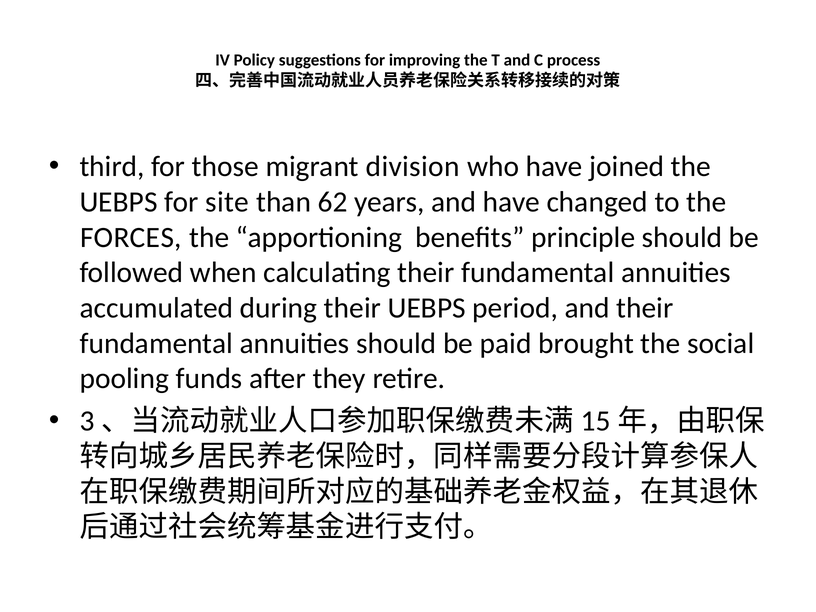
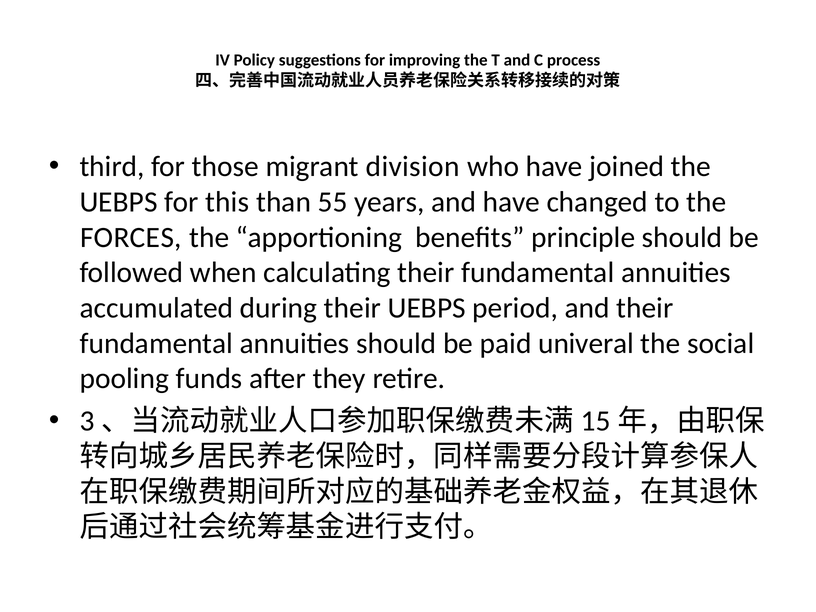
site: site -> this (227, 202)
62: 62 -> 55 (333, 202)
brought: brought -> univeral (586, 343)
